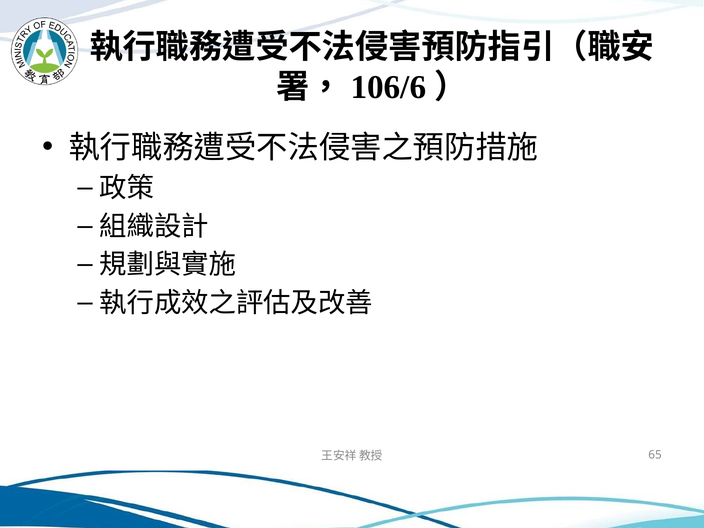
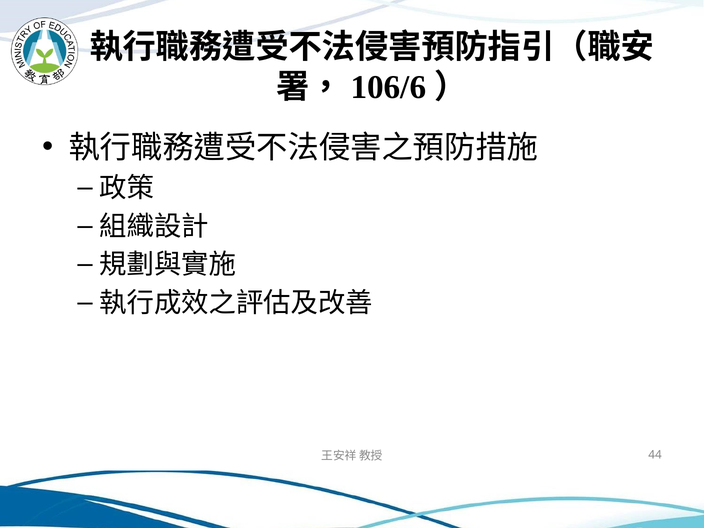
65: 65 -> 44 (655, 455)
